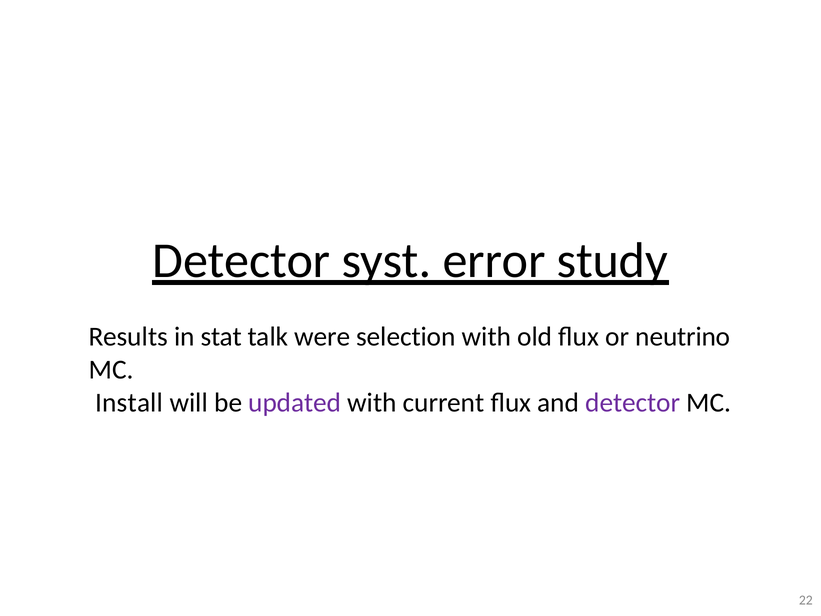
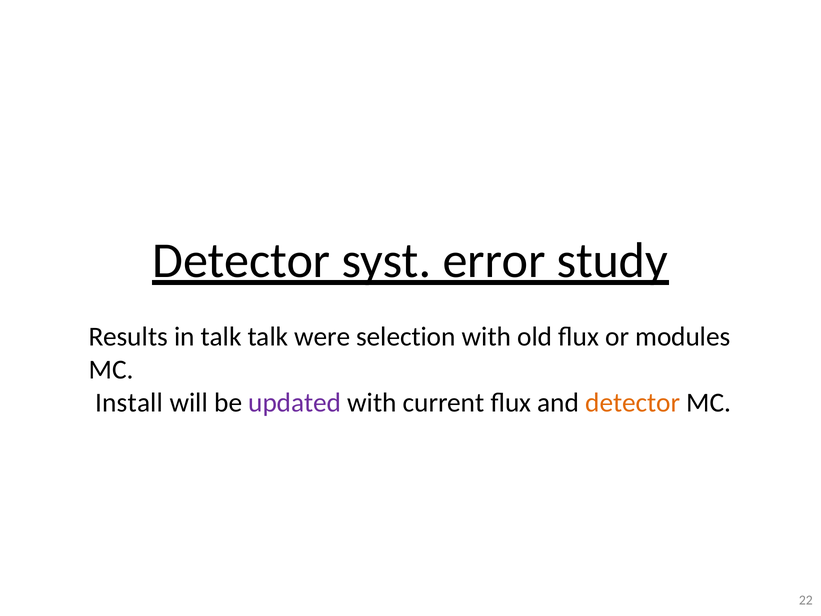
in stat: stat -> talk (221, 337)
neutrino: neutrino -> modules (683, 337)
detector colour: purple -> orange (633, 402)
